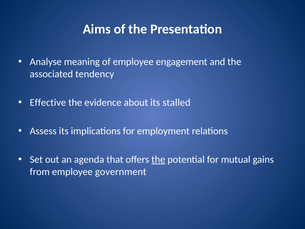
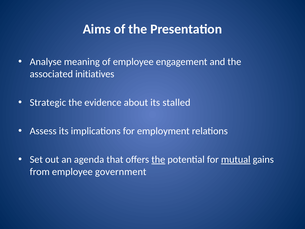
tendency: tendency -> initiatives (95, 74)
Effective: Effective -> Strategic (48, 102)
mutual underline: none -> present (236, 159)
